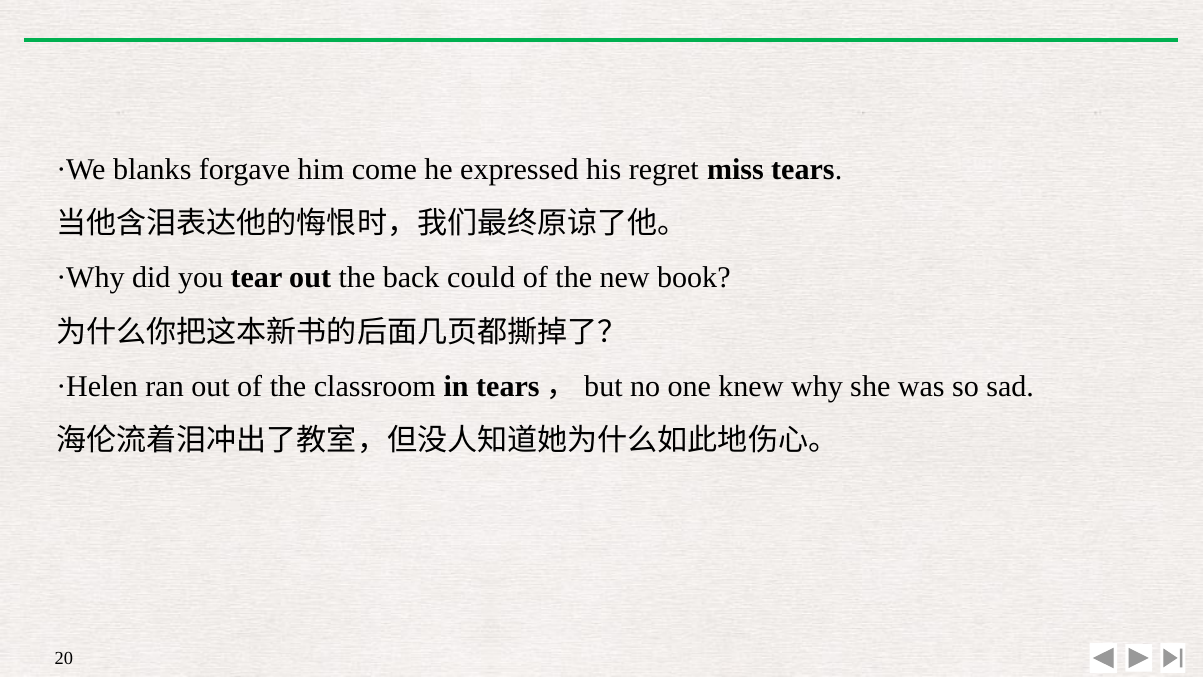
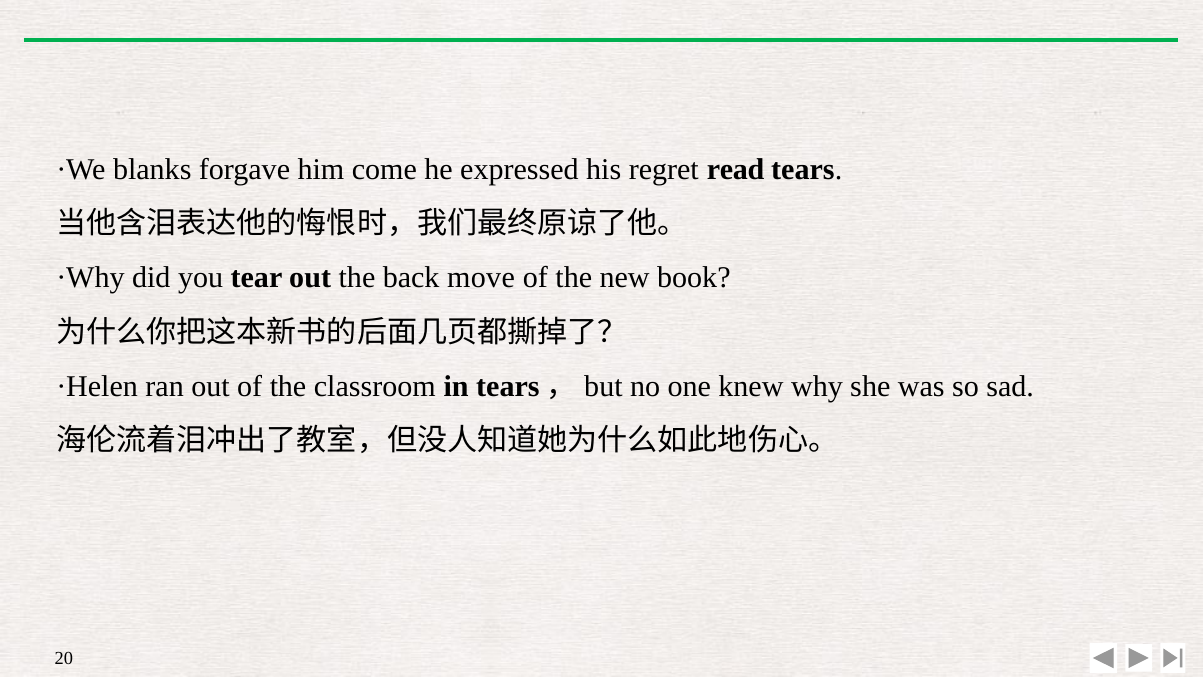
miss: miss -> read (736, 170)
could: could -> move (481, 278)
